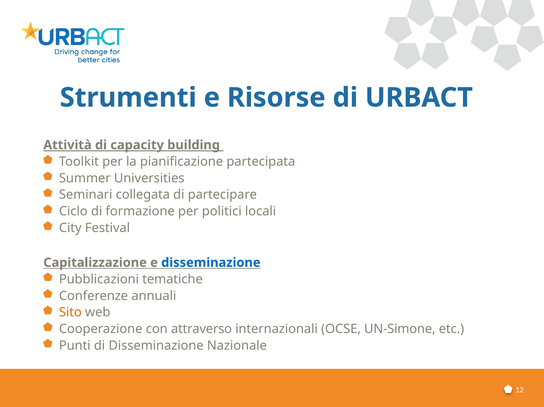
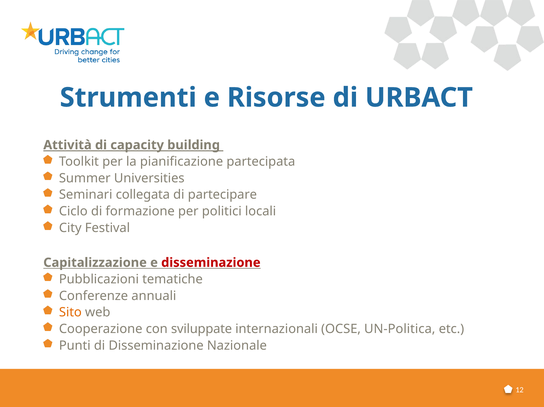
disseminazione colour: blue -> red (211, 263)
attraverso: attraverso -> sviluppate (202, 329)
UN-Simone: UN-Simone -> UN-Politica (400, 329)
